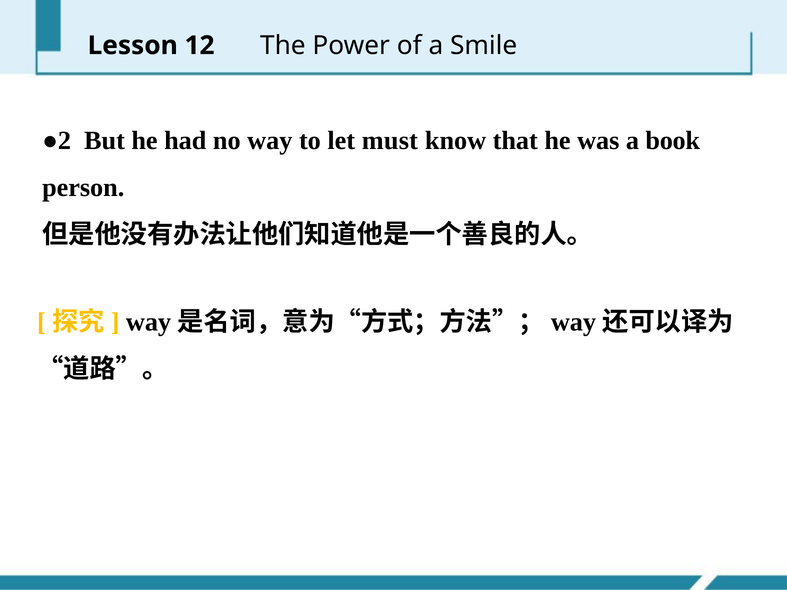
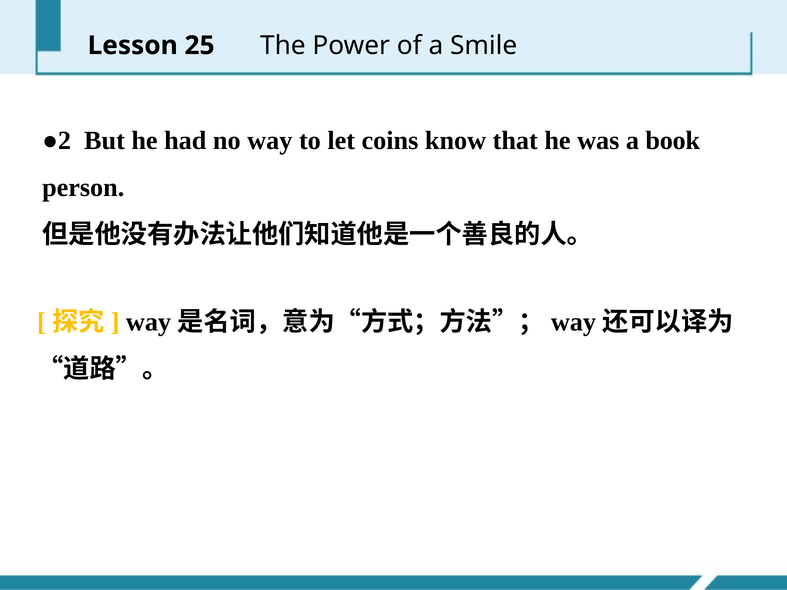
12: 12 -> 25 (200, 45)
must: must -> coins (390, 140)
